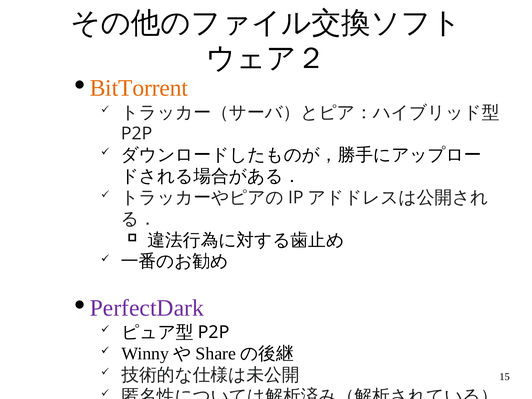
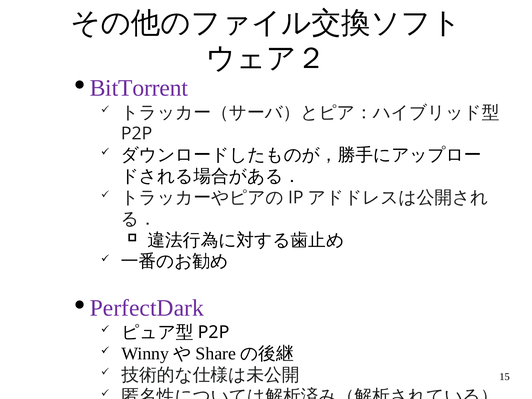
BitTorrent colour: orange -> purple (139, 88)
